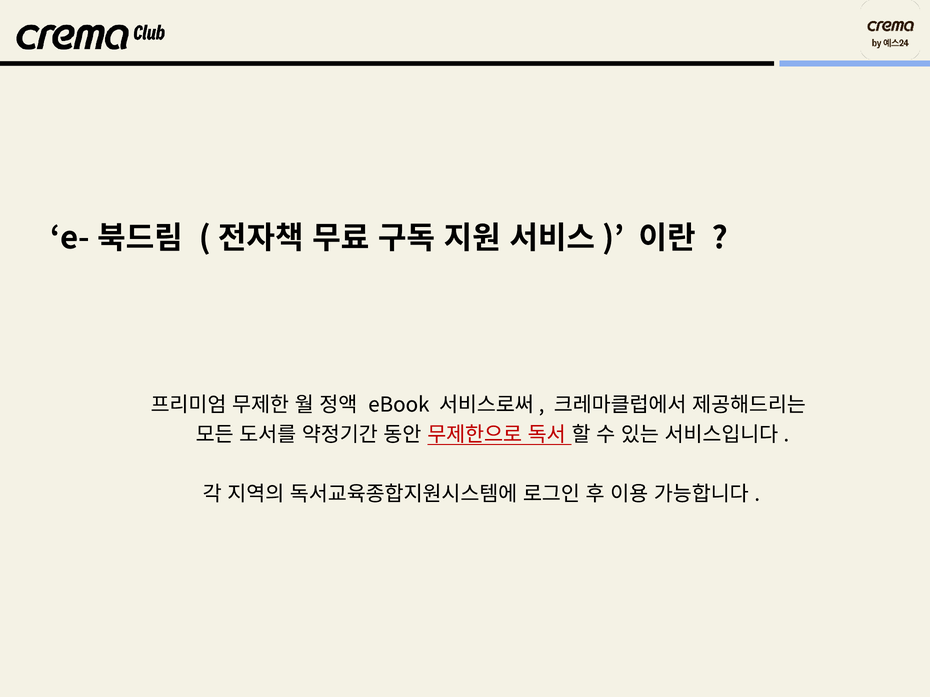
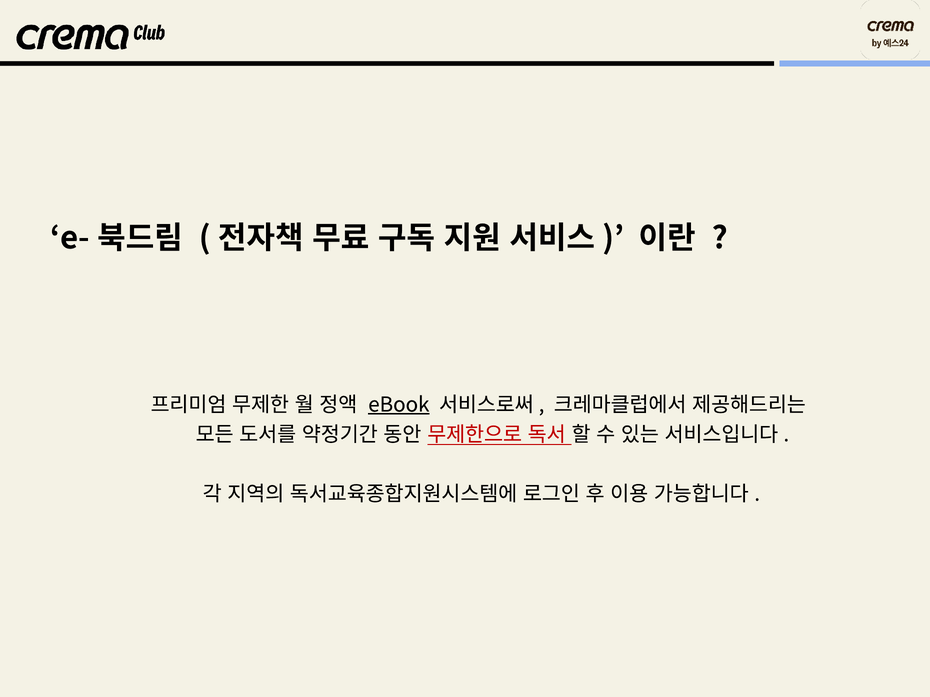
eBook underline: none -> present (399, 405)
